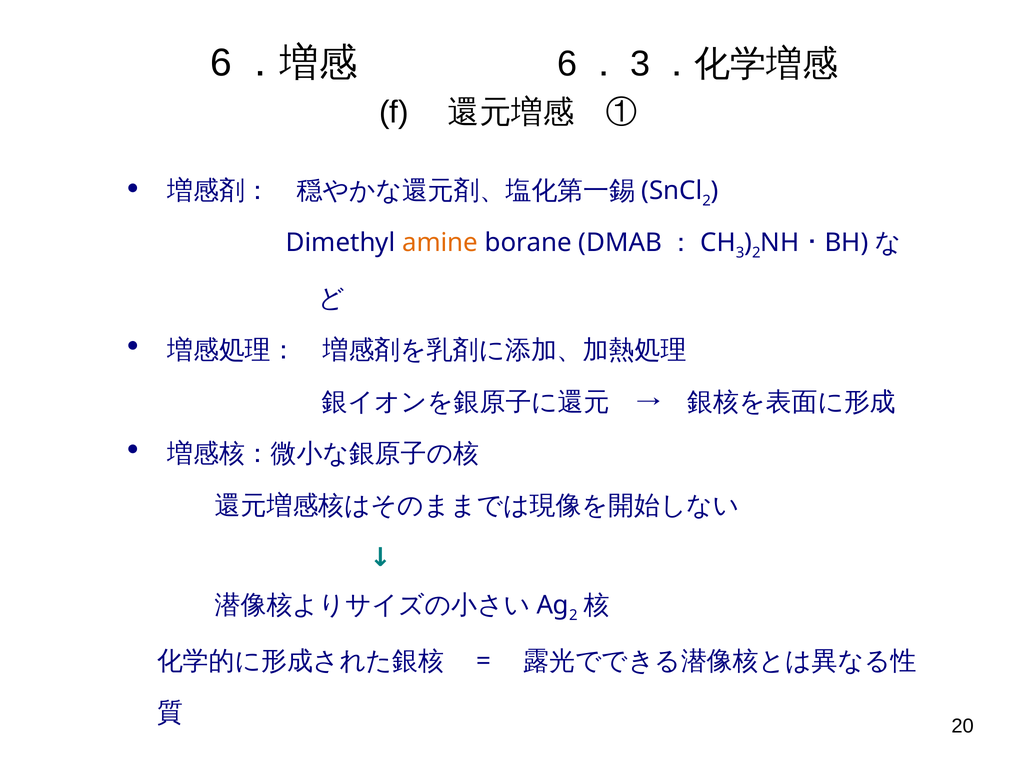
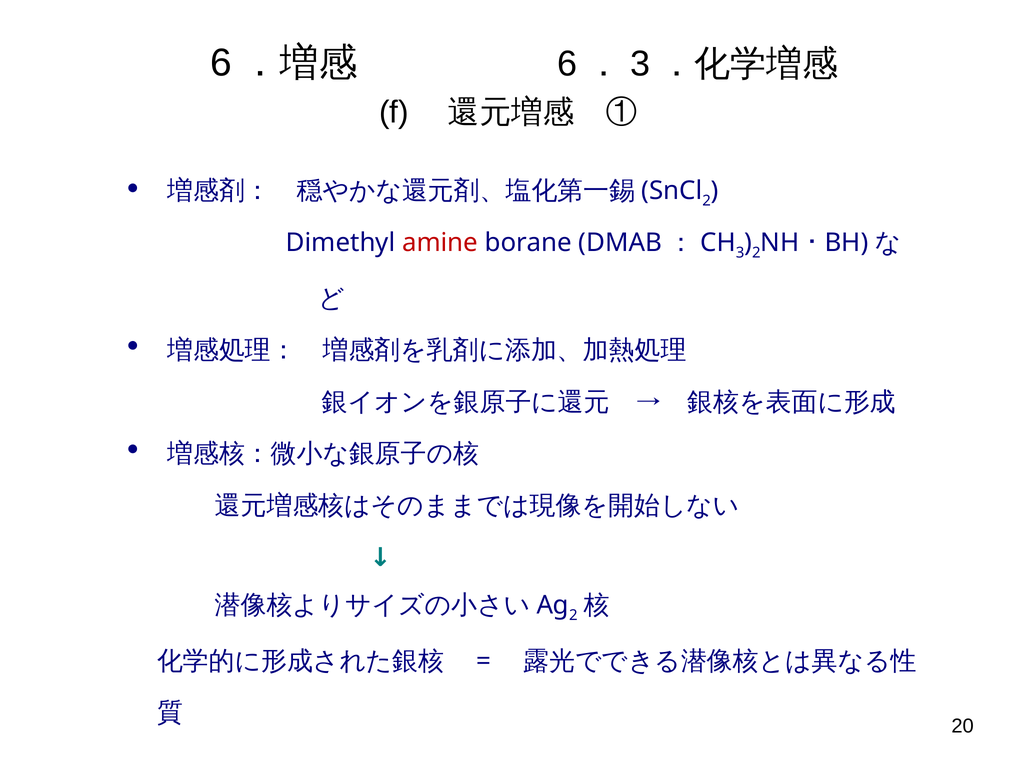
amine colour: orange -> red (440, 242)
